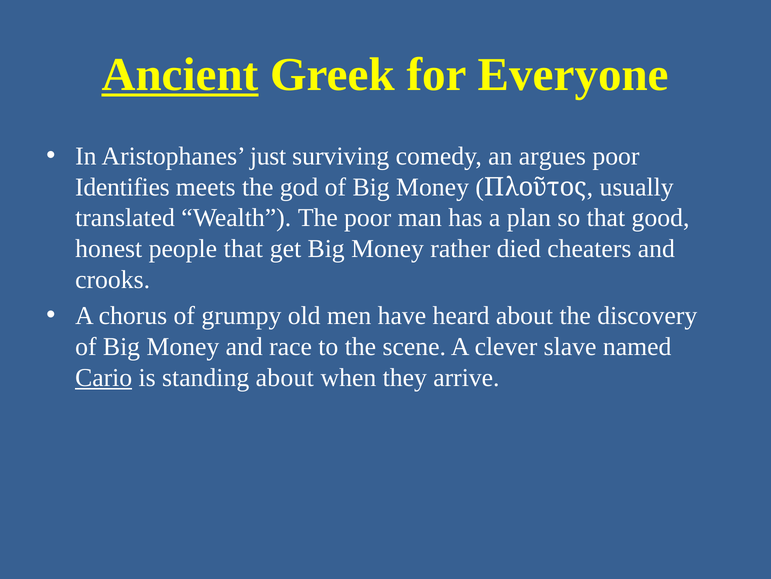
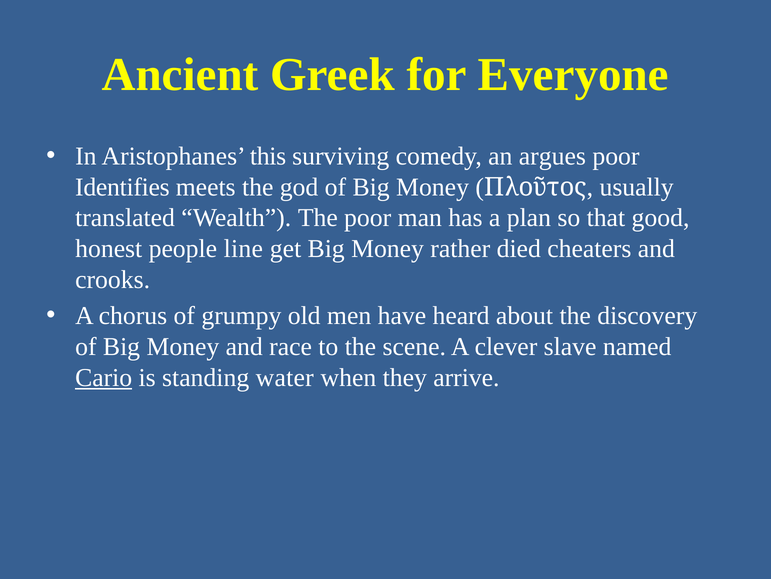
Ancient underline: present -> none (180, 75)
just: just -> this (268, 156)
people that: that -> line (243, 249)
standing about: about -> water (285, 377)
